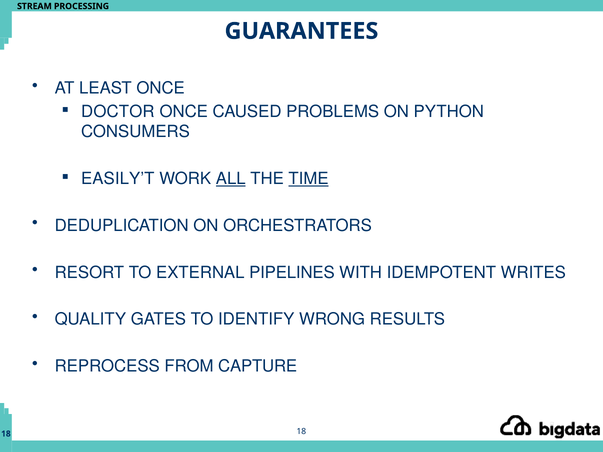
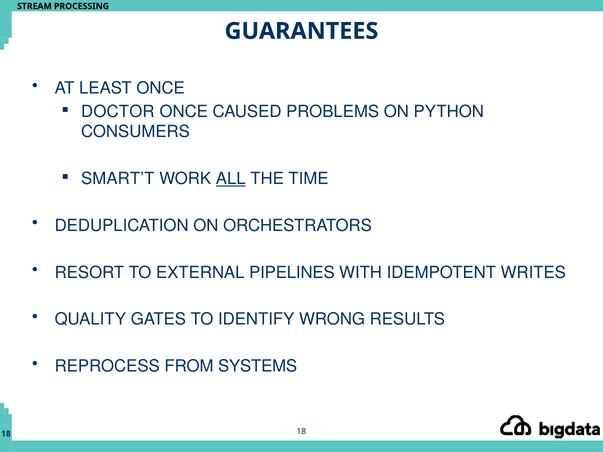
EASILY’T: EASILY’T -> SMART’T (118, 179)
TIME underline: present -> none (309, 179)
CAPTURE: CAPTURE -> SYSTEMS (258, 366)
